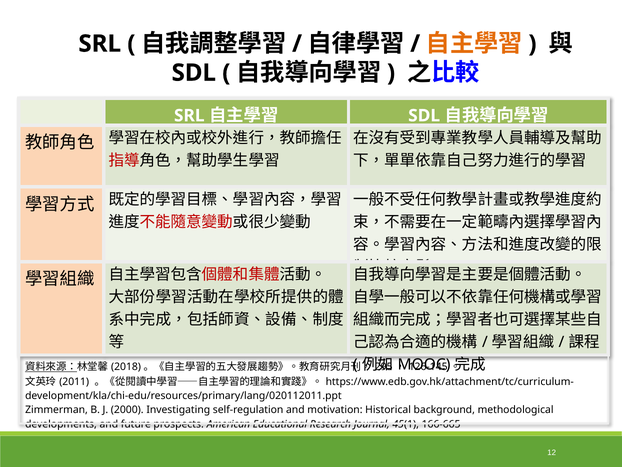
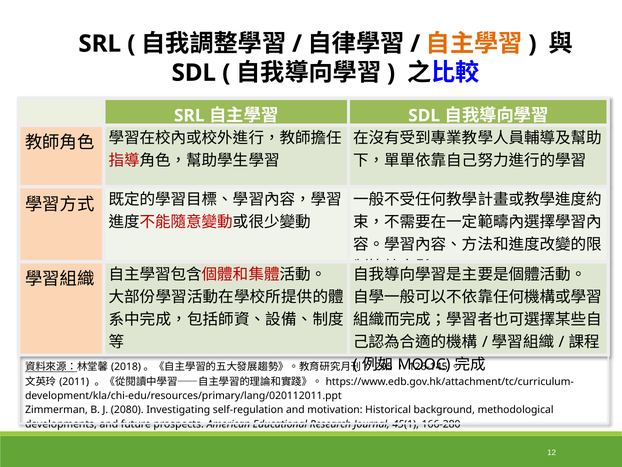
2000: 2000 -> 2080 (127, 410)
166-665: 166-665 -> 166-280 (441, 424)
